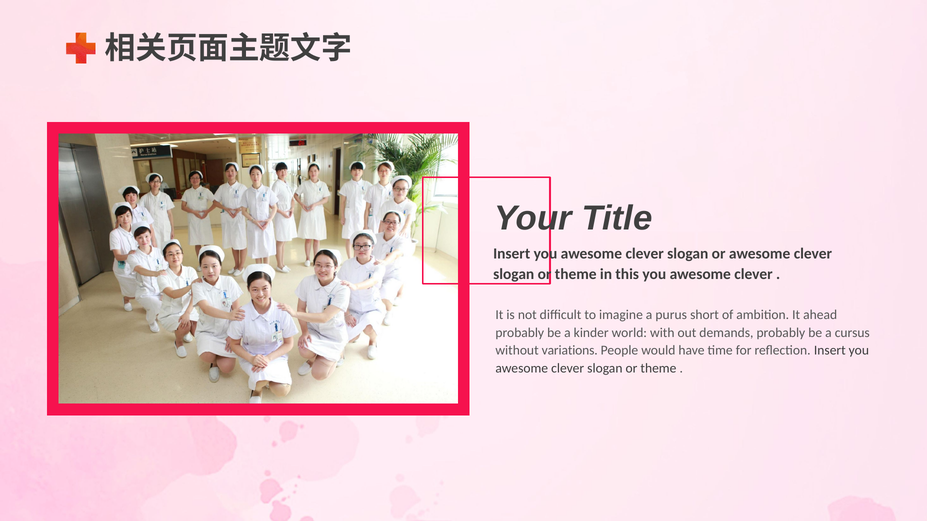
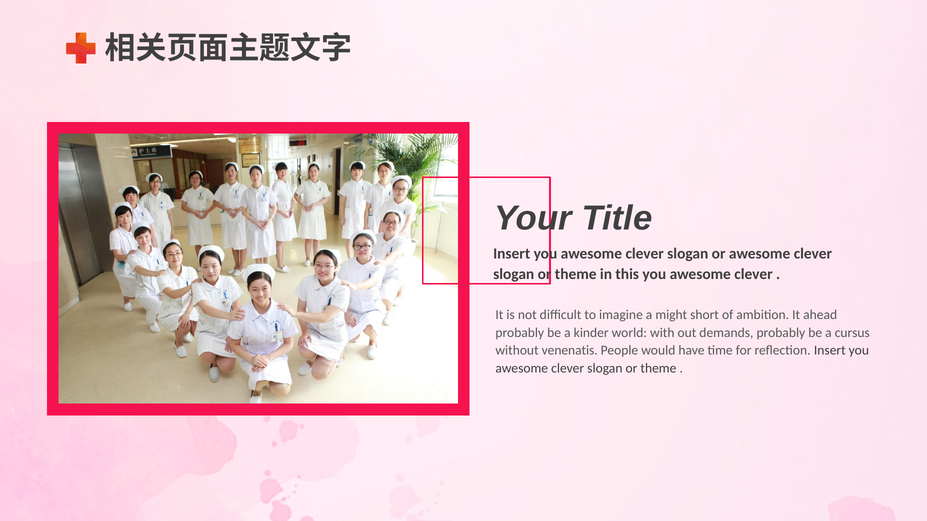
purus: purus -> might (671, 315)
variations: variations -> venenatis (570, 351)
